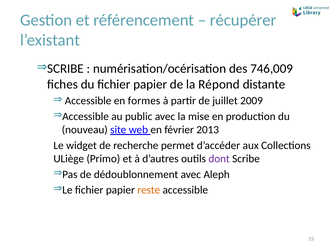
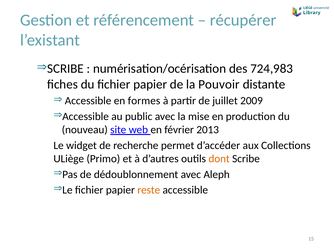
746,009: 746,009 -> 724,983 (272, 69)
Répond: Répond -> Pouvoir (219, 84)
dont colour: purple -> orange (219, 159)
